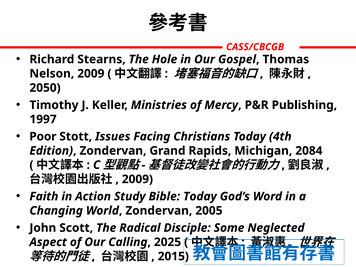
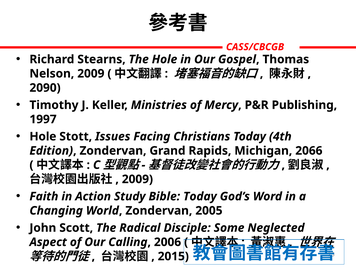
2050: 2050 -> 2090 (45, 88)
Poor: Poor -> Hole (43, 136)
2084: 2084 -> 2066 (309, 151)
2025: 2025 -> 2006 (168, 242)
